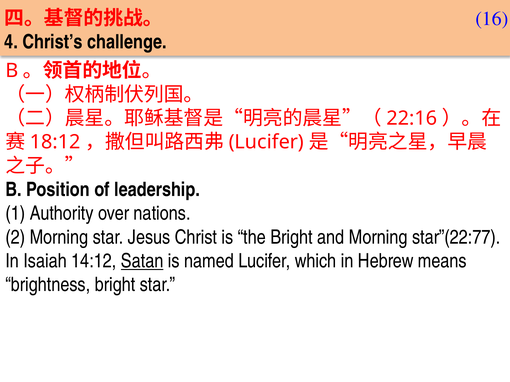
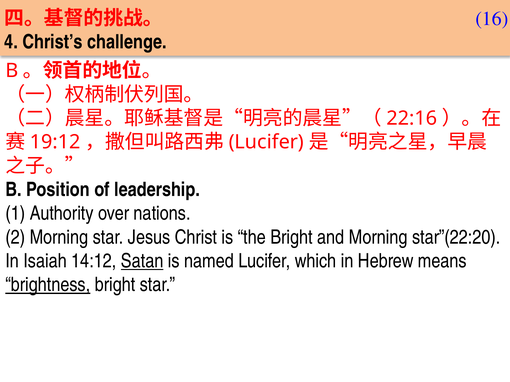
18:12: 18:12 -> 19:12 (55, 142)
star”(22:77: star”(22:77 -> star”(22:20 (456, 237)
brightness underline: none -> present (48, 285)
